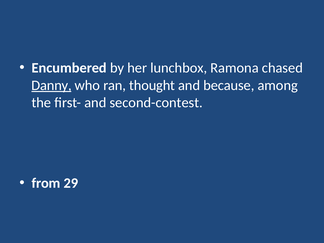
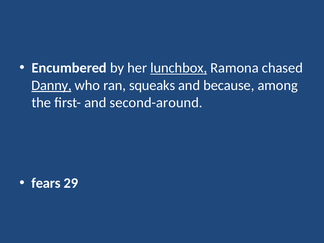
lunchbox underline: none -> present (179, 68)
thought: thought -> squeaks (152, 85)
second-contest: second-contest -> second-around (156, 103)
from: from -> fears (46, 183)
